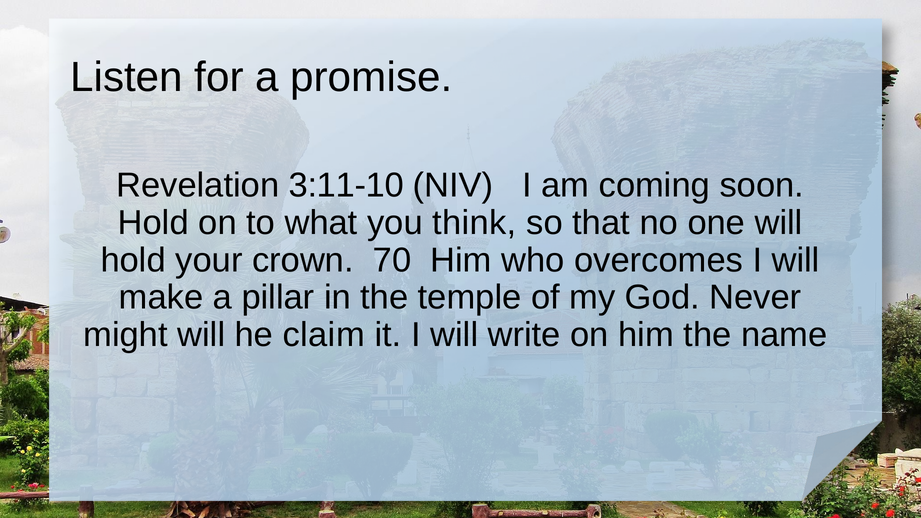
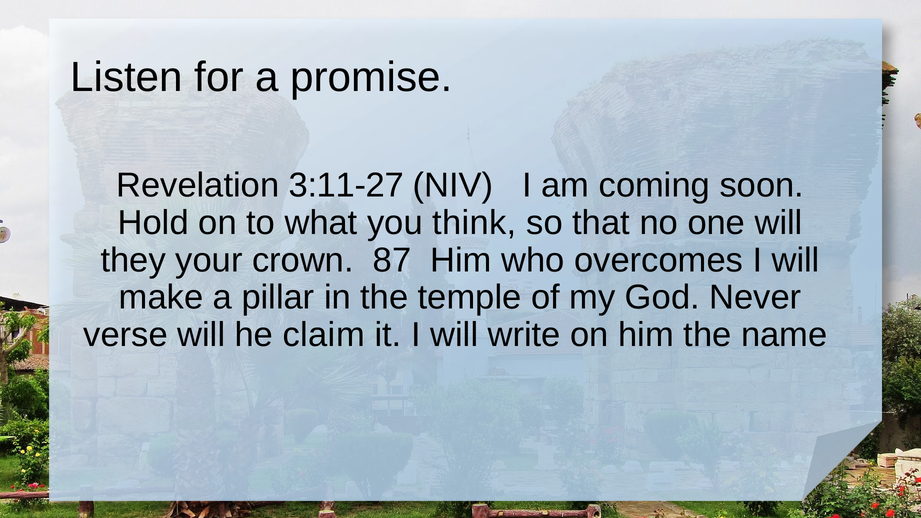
3:11-10: 3:11-10 -> 3:11-27 (346, 186)
hold: hold -> they (133, 260)
70: 70 -> 87 (392, 260)
might: might -> verse (126, 335)
